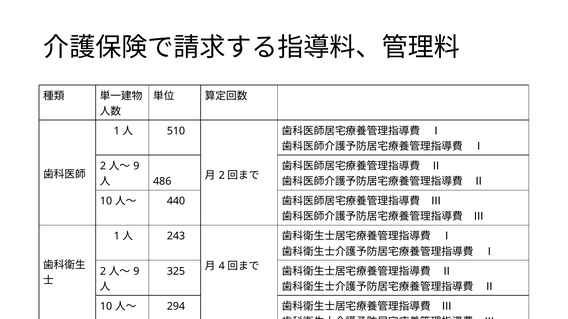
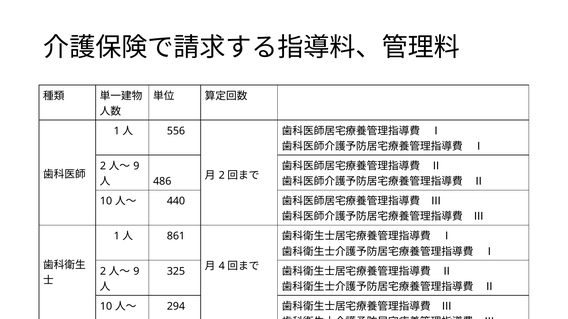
510: 510 -> 556 (176, 131)
243: 243 -> 861 (176, 237)
